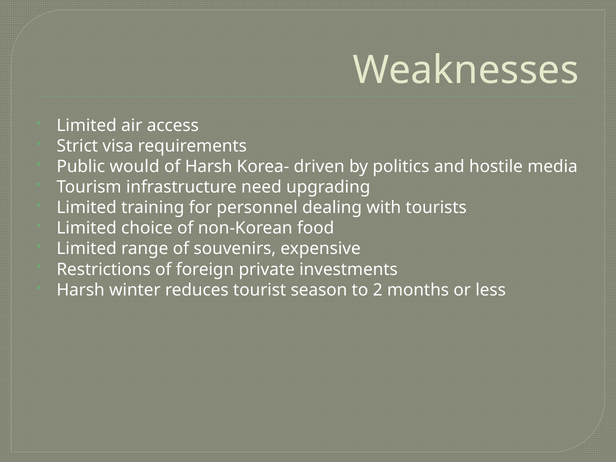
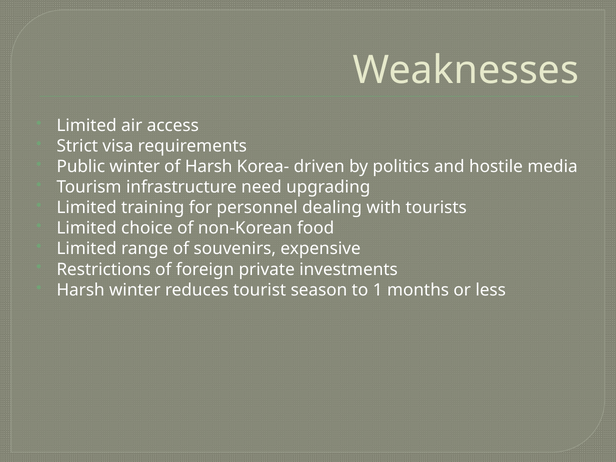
Public would: would -> winter (135, 167)
2: 2 -> 1 (378, 290)
